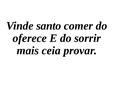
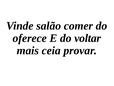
santo: santo -> salão (49, 26)
sorrir: sorrir -> voltar (88, 38)
